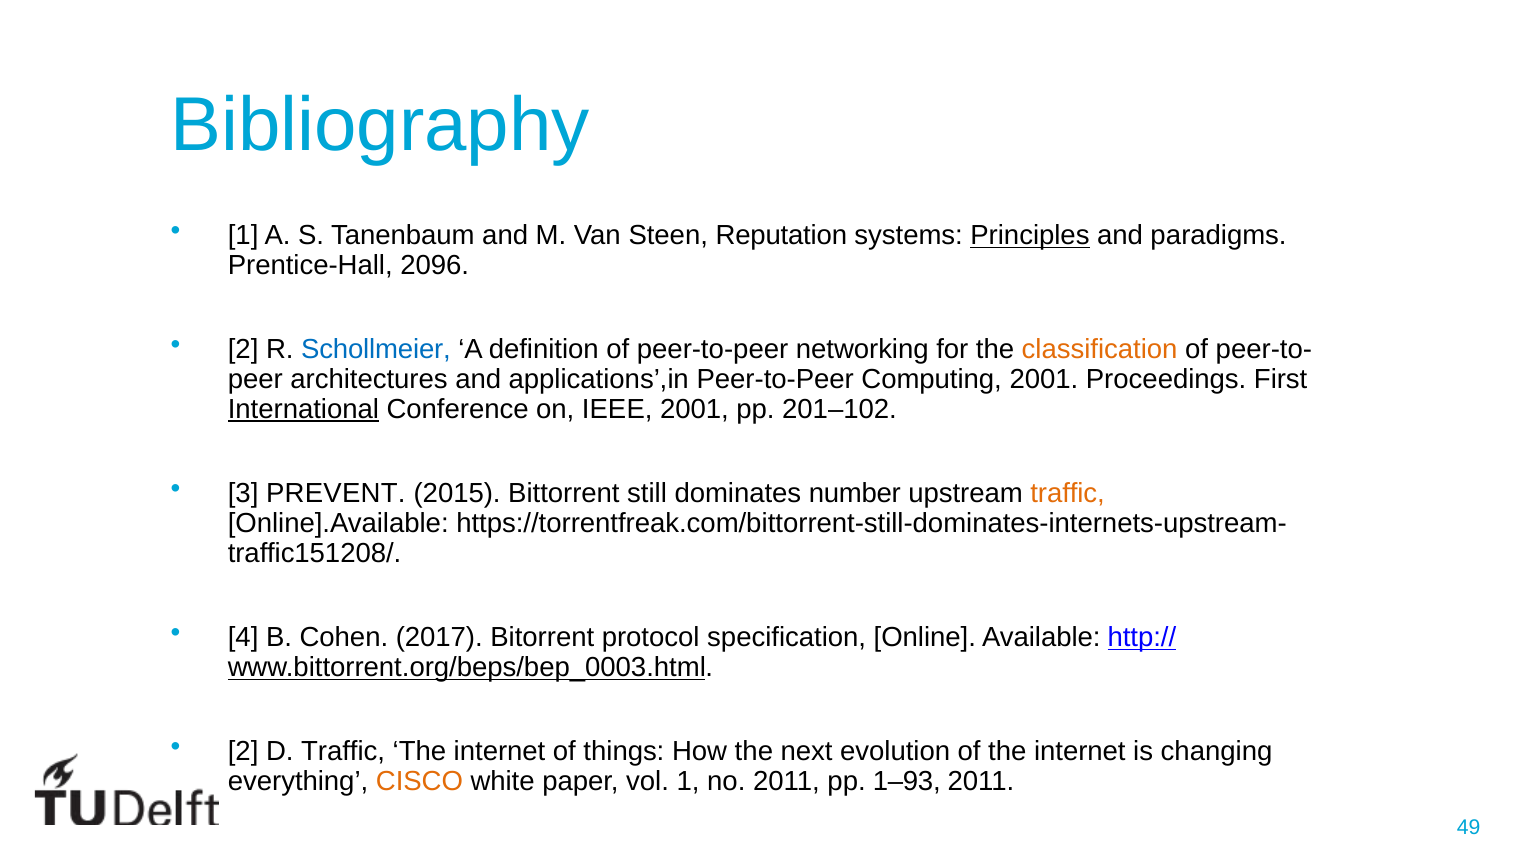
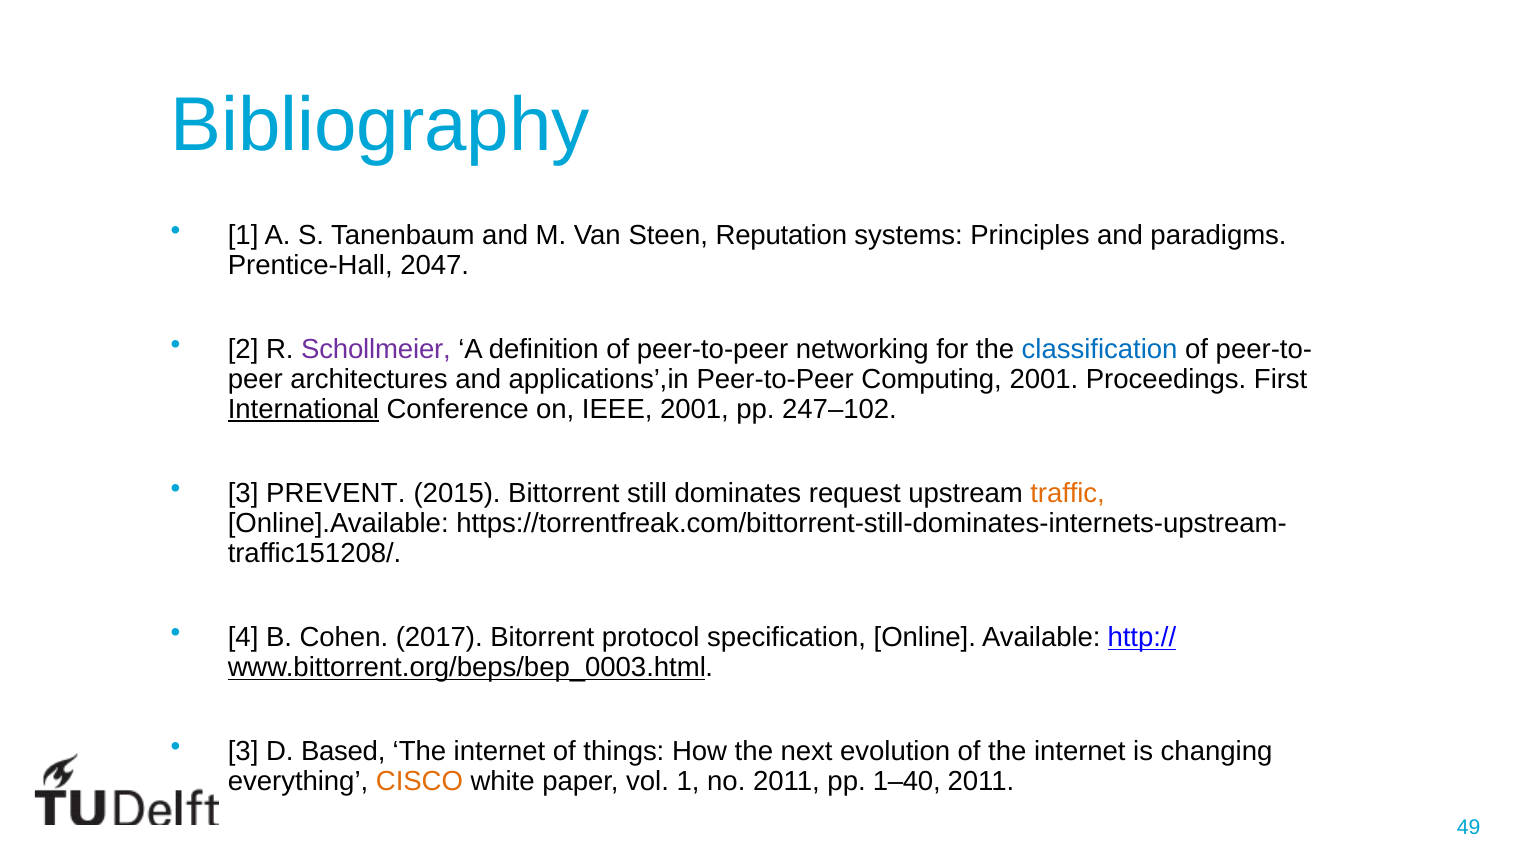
Principles underline: present -> none (1030, 236)
2096: 2096 -> 2047 (435, 265)
Schollmeier colour: blue -> purple (376, 350)
classification colour: orange -> blue (1100, 350)
201–102: 201–102 -> 247–102 (839, 409)
number: number -> request (855, 493)
2: 2 -> 3 (243, 751)
D Traffic: Traffic -> Based (343, 751)
1–93: 1–93 -> 1–40 (907, 781)
